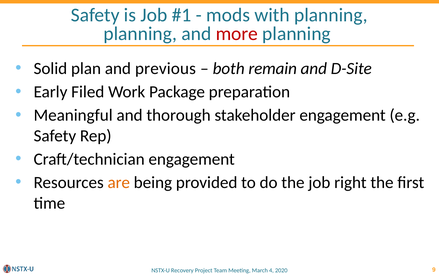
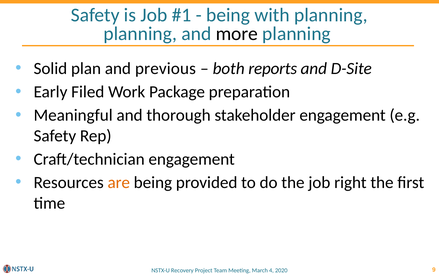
mods: mods -> being (228, 15)
more colour: red -> black (237, 34)
remain: remain -> reports (273, 69)
